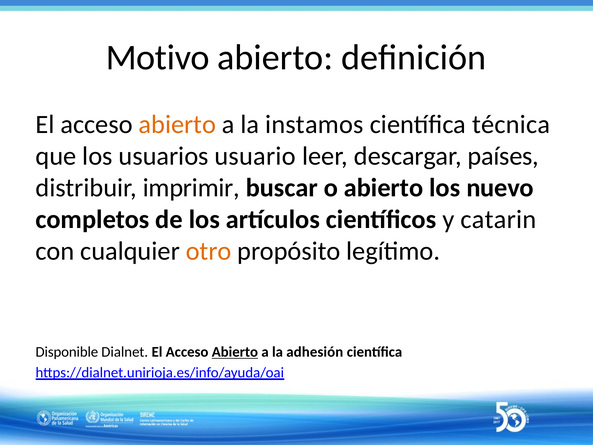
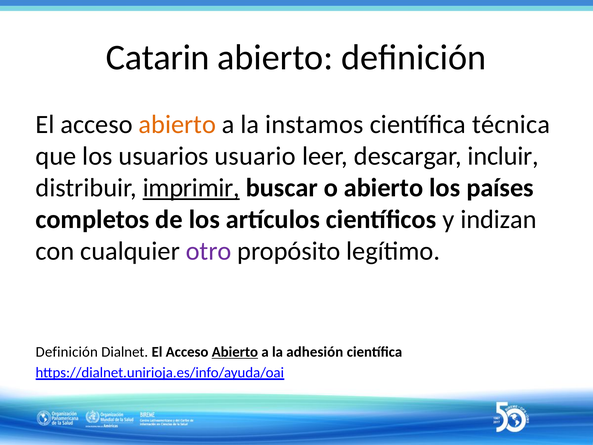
Motivo: Motivo -> Catarin (158, 57)
países: países -> incluir (503, 156)
imprimir underline: none -> present (191, 188)
nuevo: nuevo -> países (500, 188)
catarin: catarin -> indizan (499, 219)
otro colour: orange -> purple (209, 251)
Disponible: Disponible -> Definición (67, 352)
